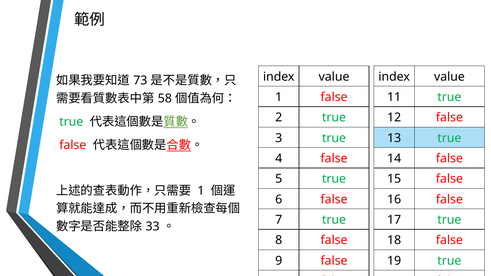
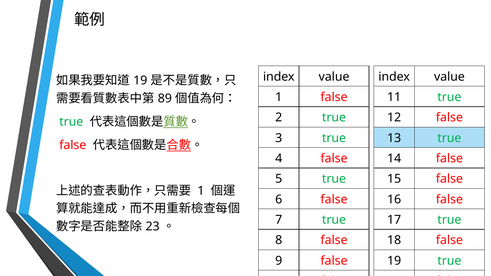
73: 73 -> 19 (140, 81)
58: 58 -> 89 (165, 98)
33: 33 -> 23 (153, 227)
